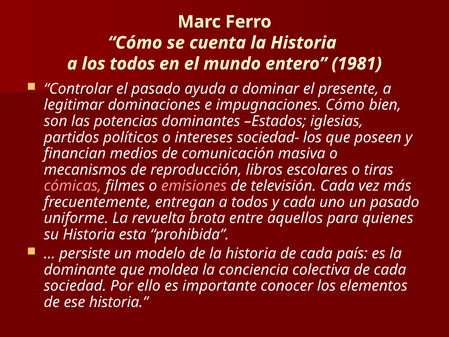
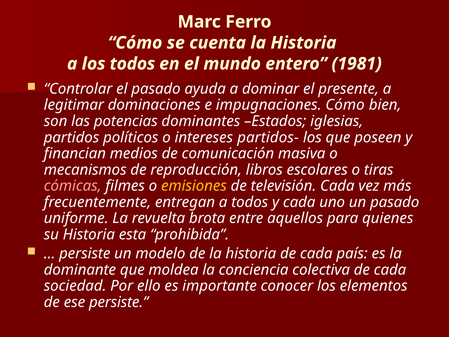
sociedad-: sociedad- -> partidos- (268, 137)
emisiones colour: pink -> yellow (194, 186)
ese historia: historia -> persiste (119, 302)
